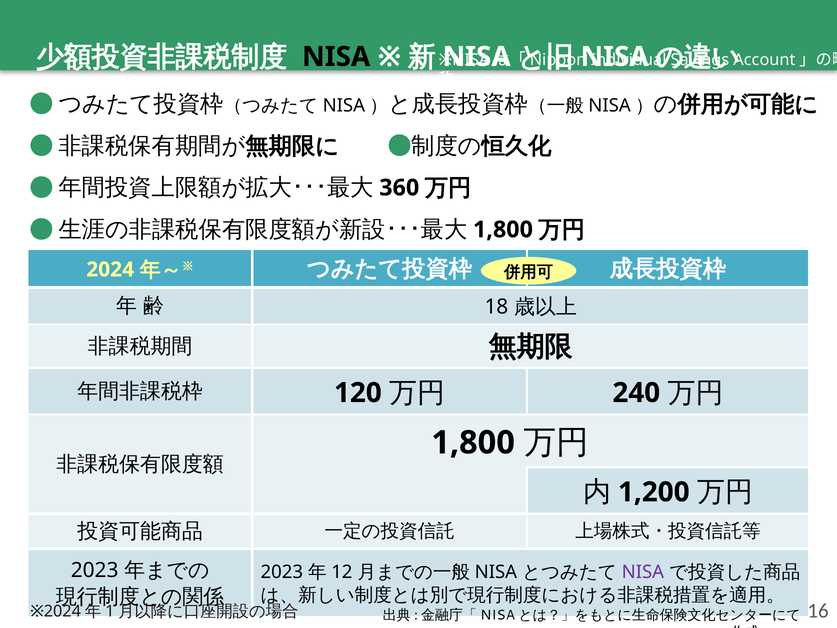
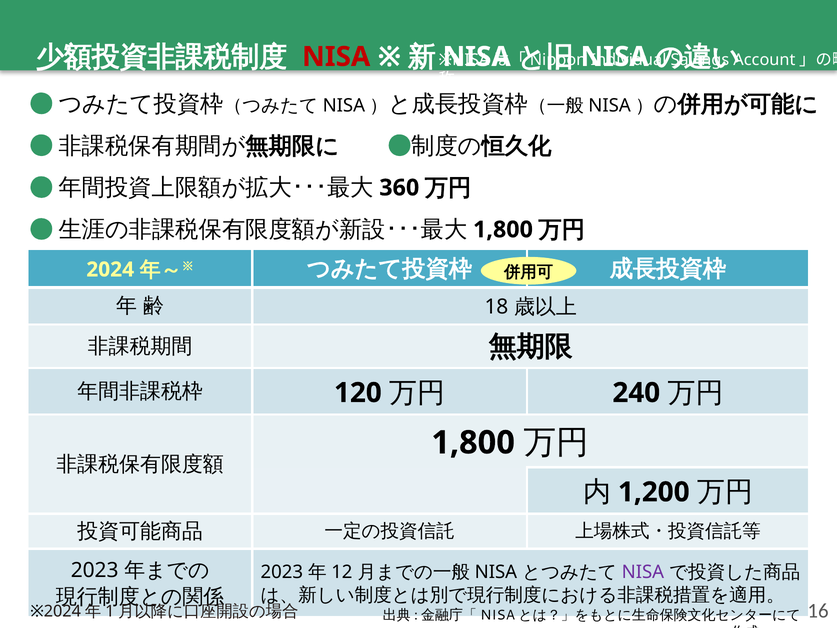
NISA colour: black -> red (336, 57)
